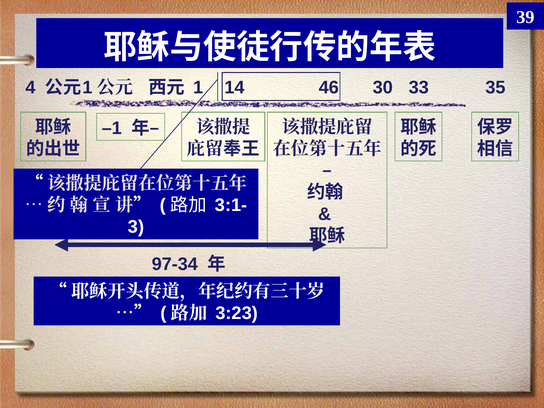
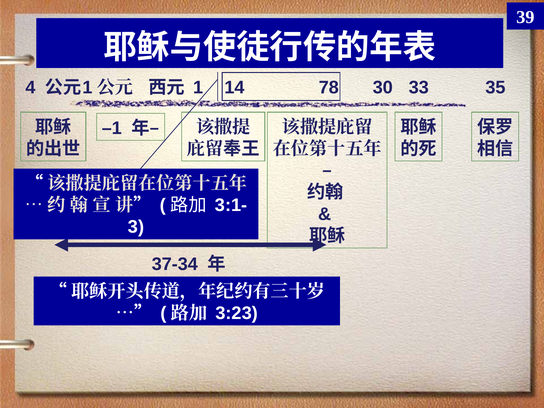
46: 46 -> 78 (329, 87)
97-34: 97-34 -> 37-34 (175, 264)
